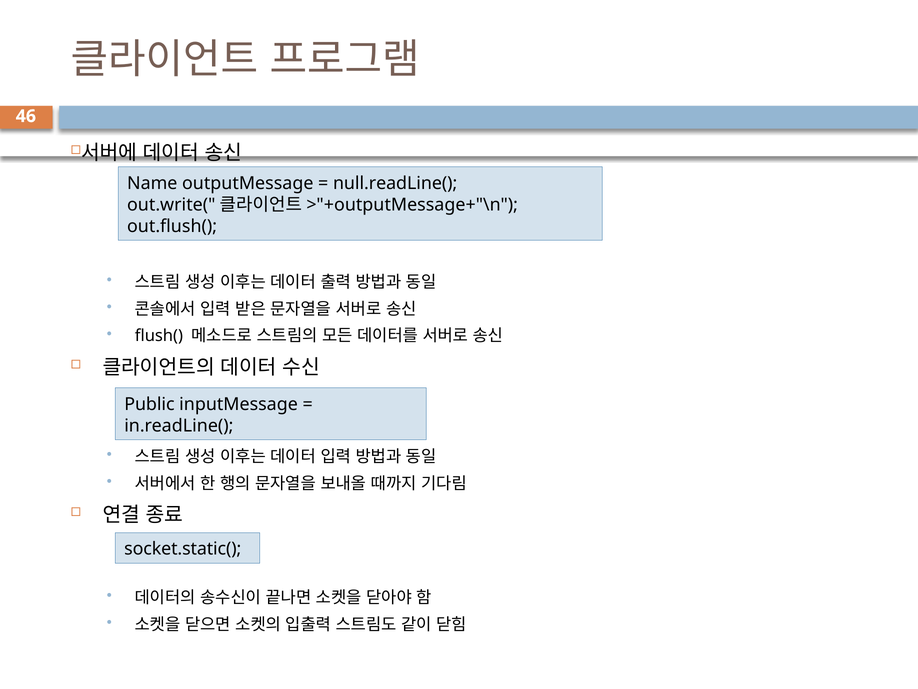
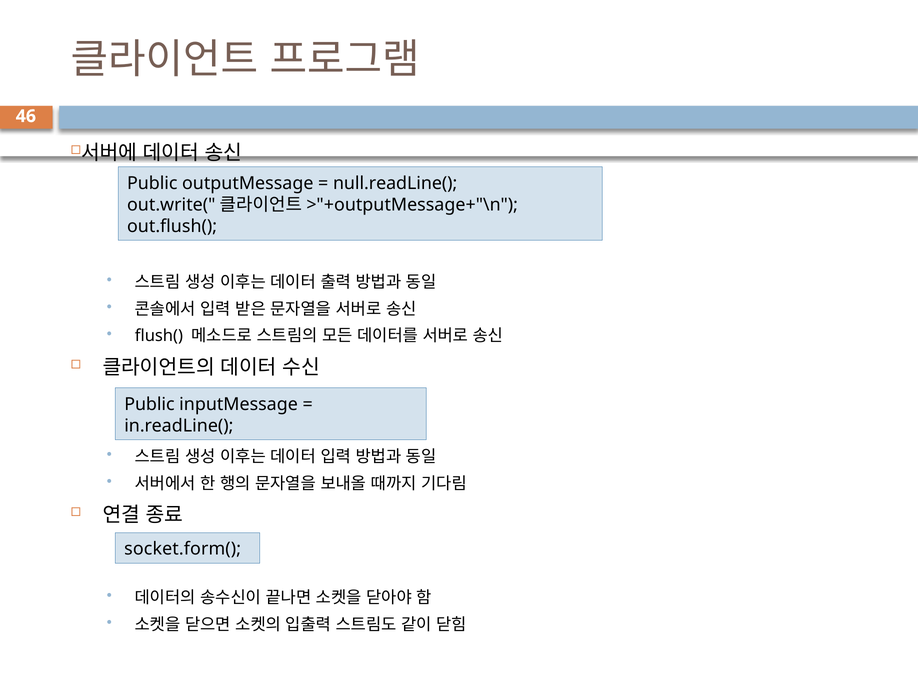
Name: Name -> Public (152, 183)
socket.static(: socket.static( -> socket.form( (183, 549)
